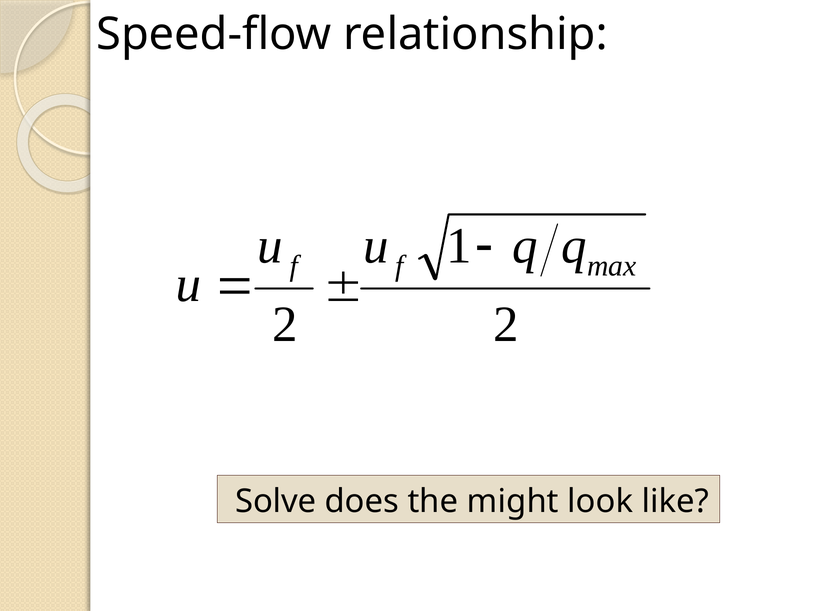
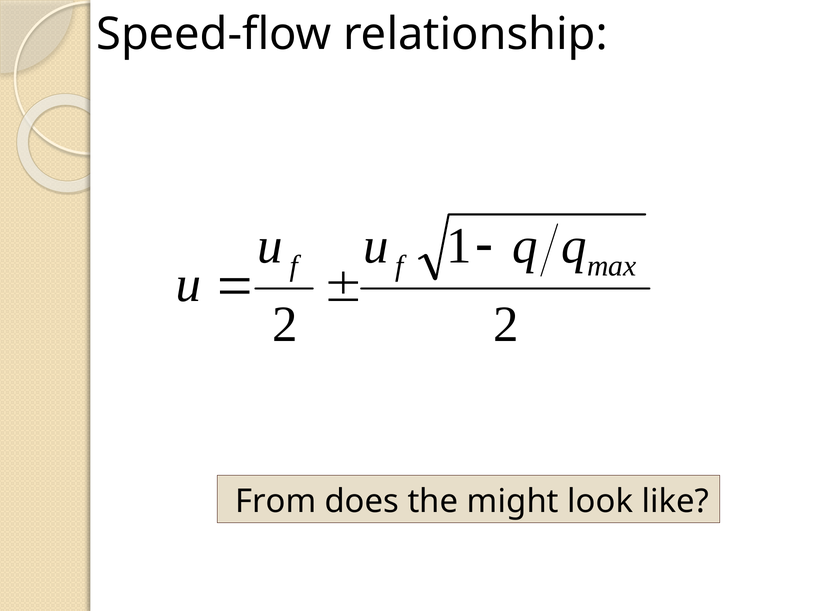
Solve: Solve -> From (276, 501)
